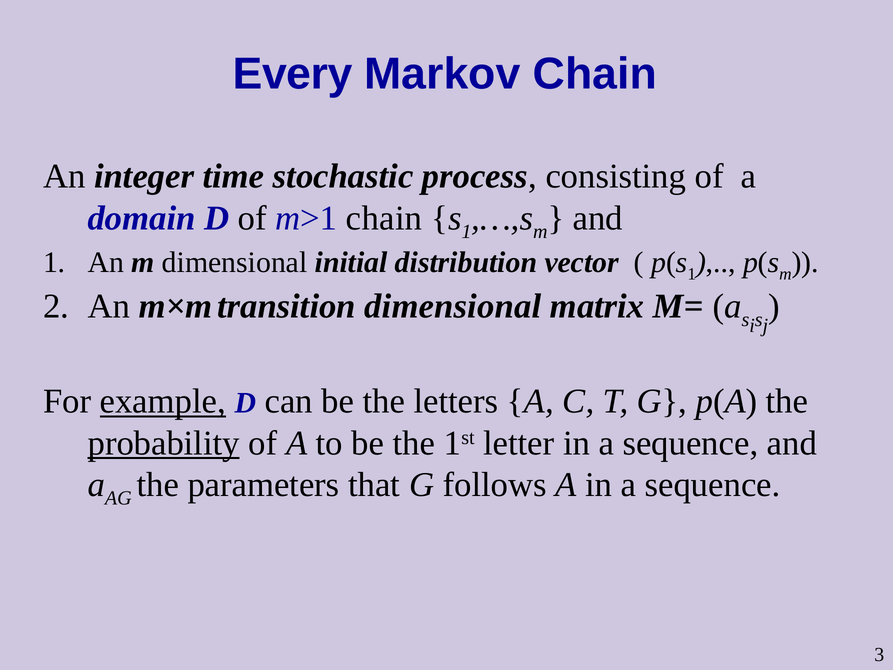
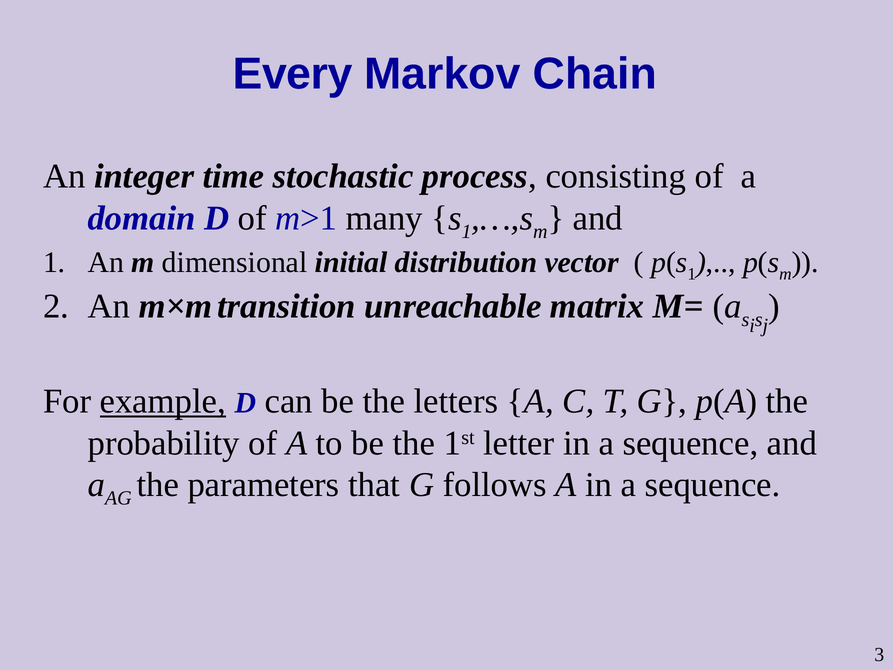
m>1 chain: chain -> many (384, 218)
transition dimensional: dimensional -> unreachable (453, 306)
probability underline: present -> none (164, 443)
